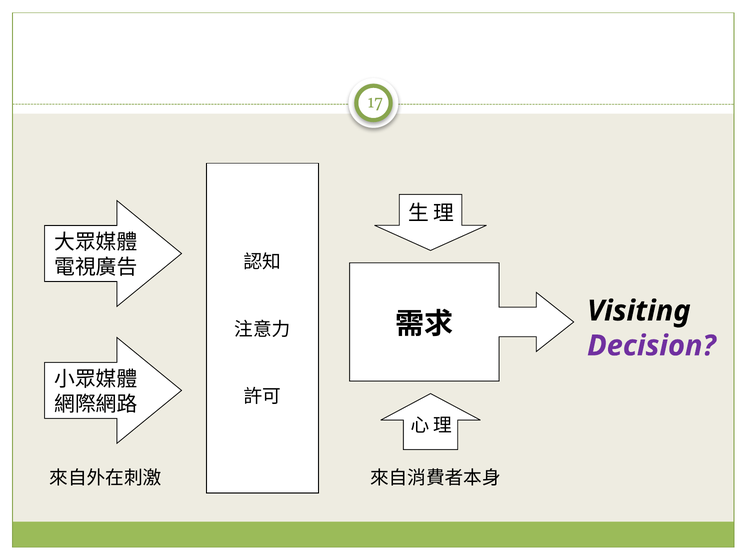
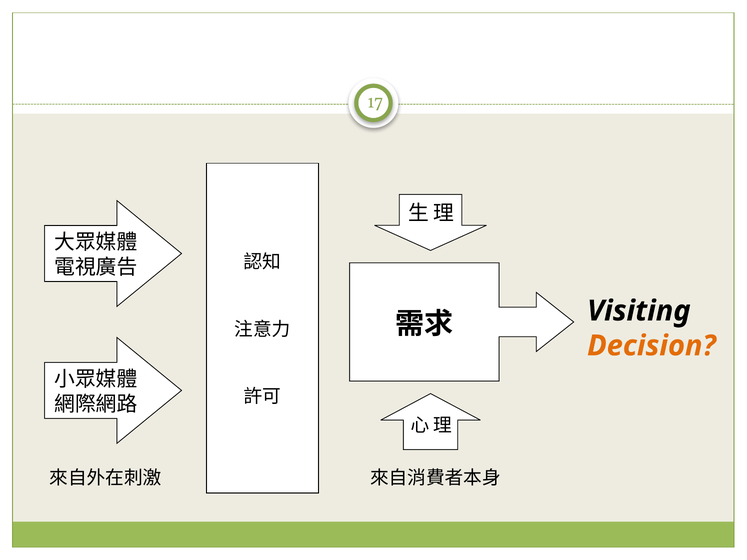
Decision colour: purple -> orange (651, 346)
